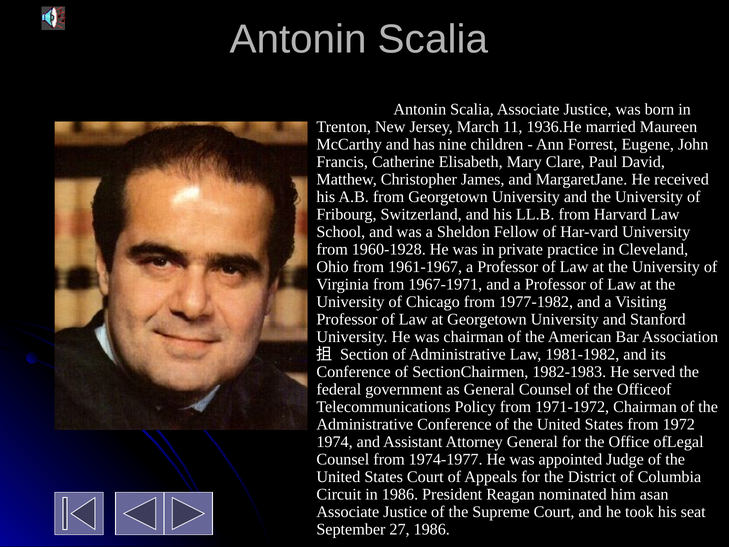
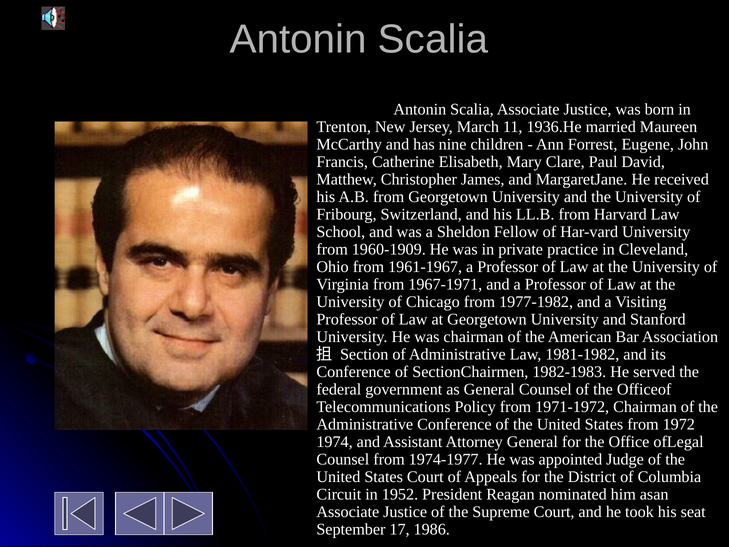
1960-1928: 1960-1928 -> 1960-1909 (389, 249)
in 1986: 1986 -> 1952 (400, 494)
27: 27 -> 17 (400, 529)
